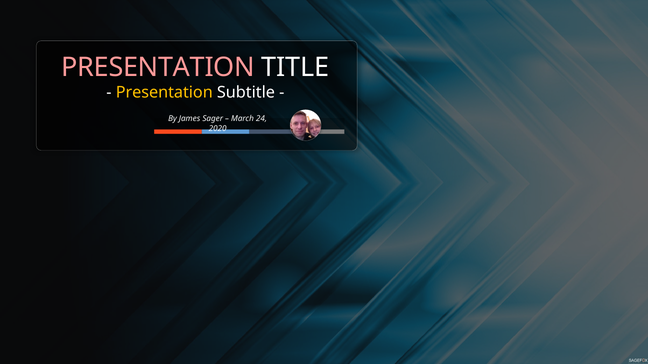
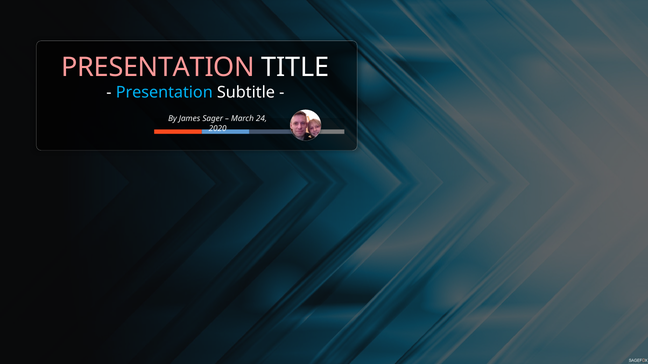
Presentation colour: yellow -> light blue (164, 93)
